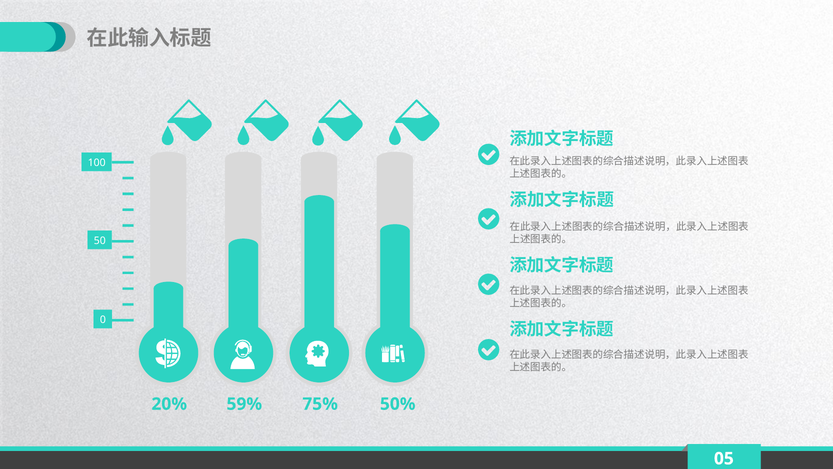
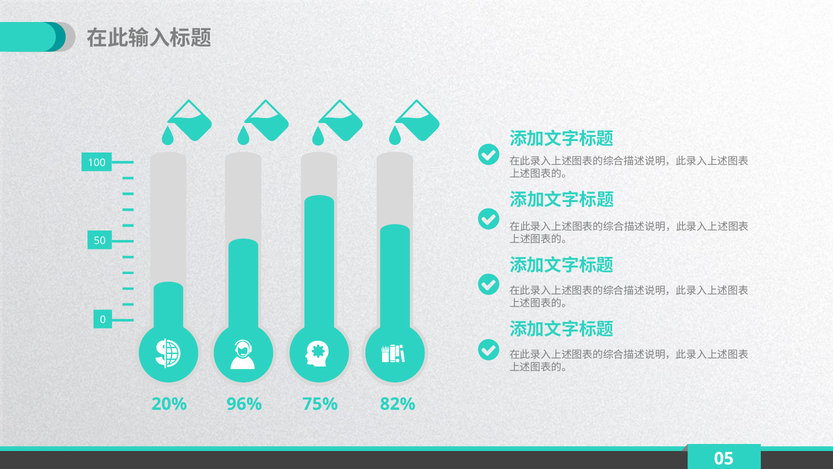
59%: 59% -> 96% (244, 404)
50%: 50% -> 82% (398, 404)
